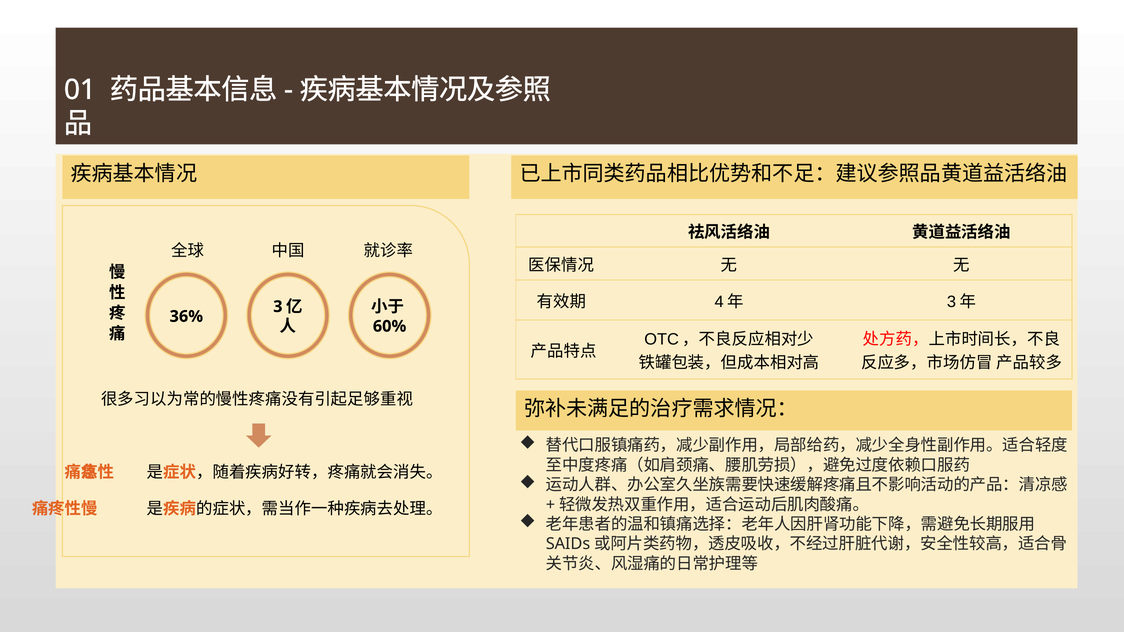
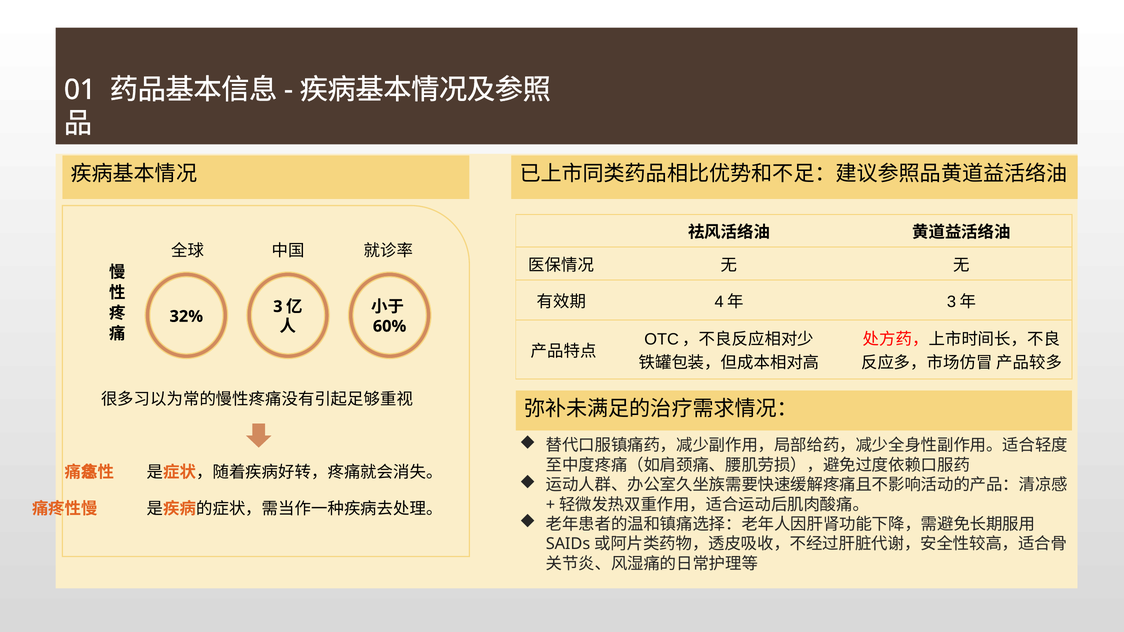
36%: 36% -> 32% (186, 317)
